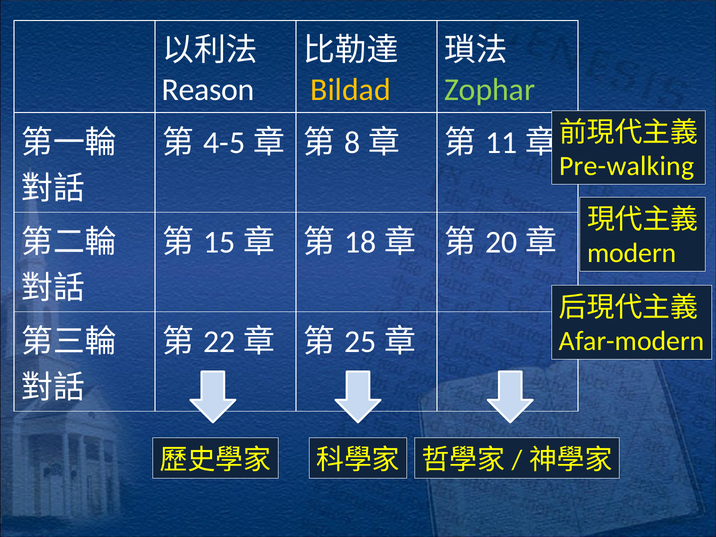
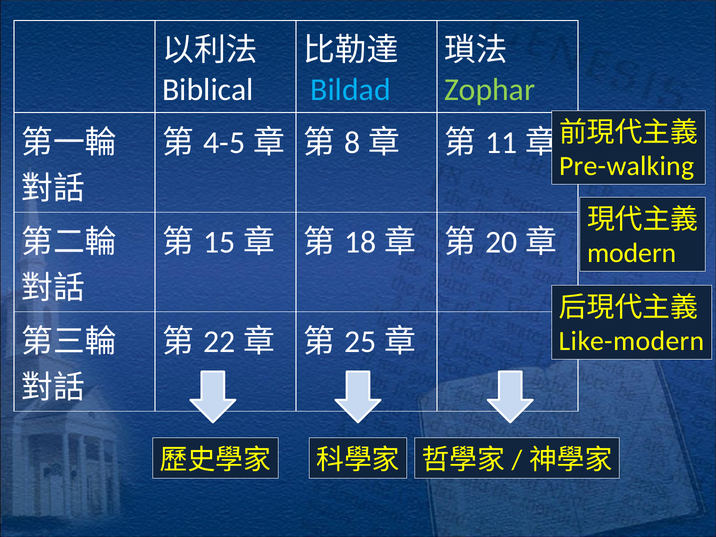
Reason: Reason -> Biblical (208, 90)
Bildad colour: yellow -> light blue (351, 90)
Afar-modern: Afar-modern -> Like-modern (632, 341)
